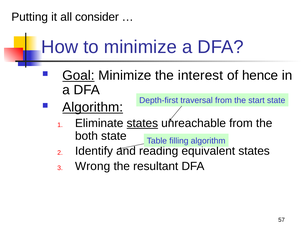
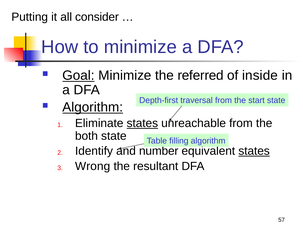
interest: interest -> referred (201, 76)
hence: hence -> inside (260, 76)
reading: reading -> number (159, 151)
states underline: none -> present (254, 151)
